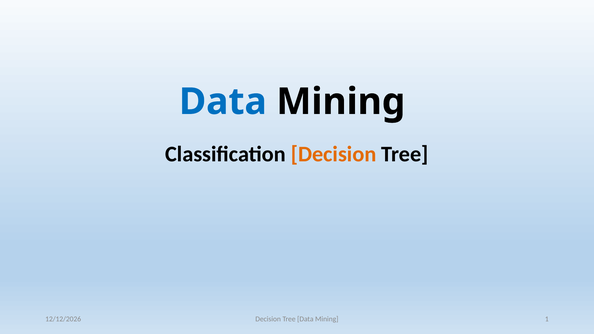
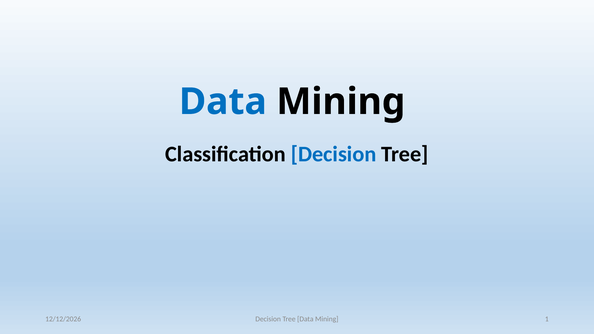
Decision colour: orange -> blue (334, 154)
